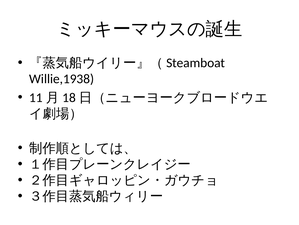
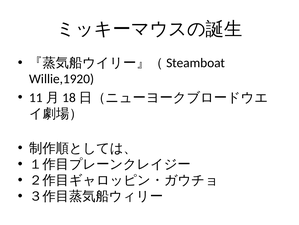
Willie,1938: Willie,1938 -> Willie,1920 (62, 79)
